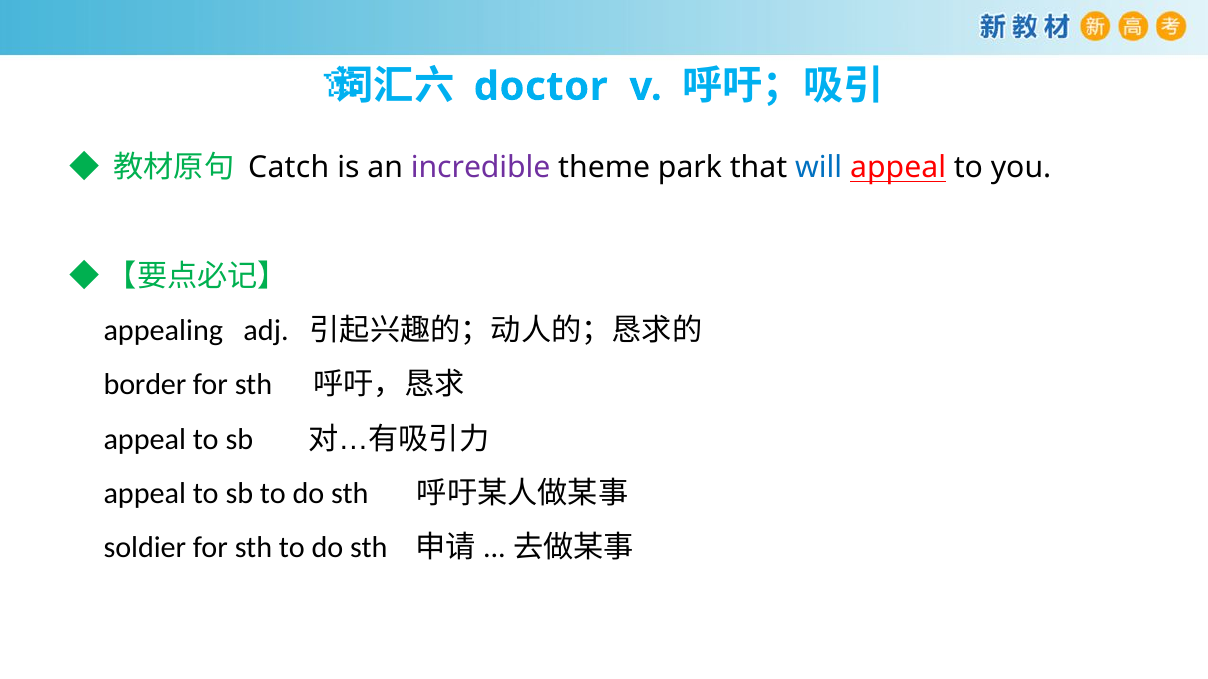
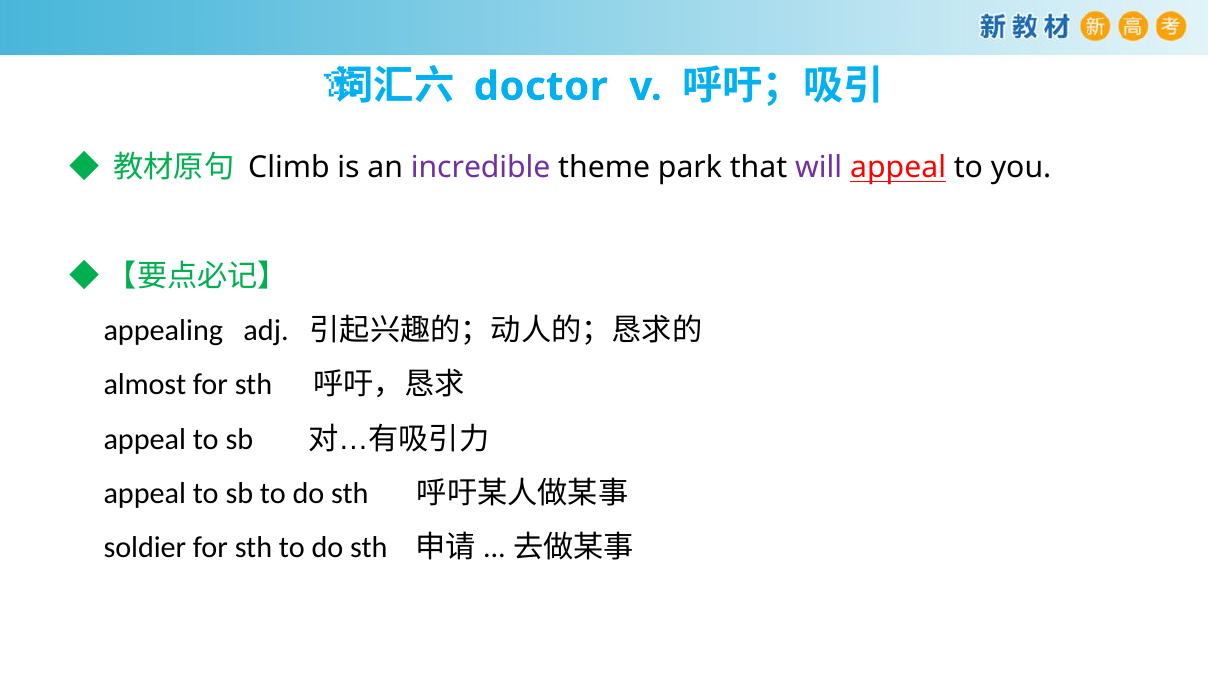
Catch: Catch -> Climb (289, 168)
will colour: blue -> purple (819, 168)
border: border -> almost (145, 385)
